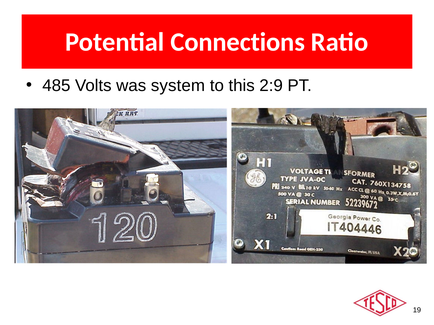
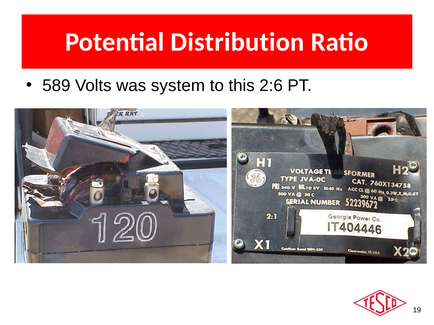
Connections: Connections -> Distribution (237, 42)
485: 485 -> 589 (56, 86)
2:9: 2:9 -> 2:6 (271, 86)
